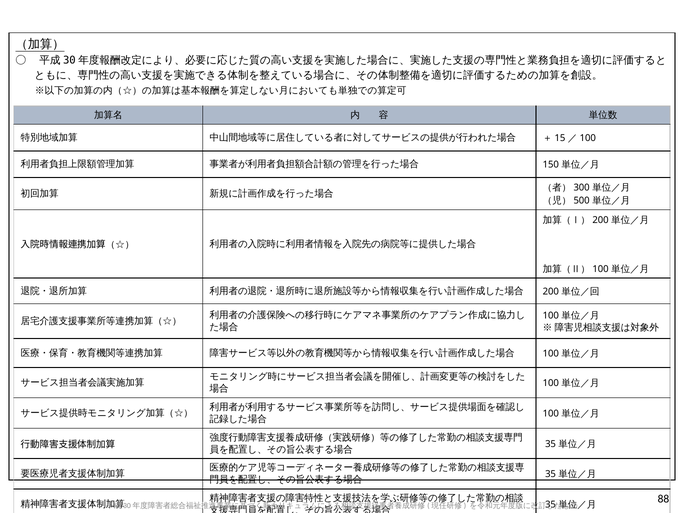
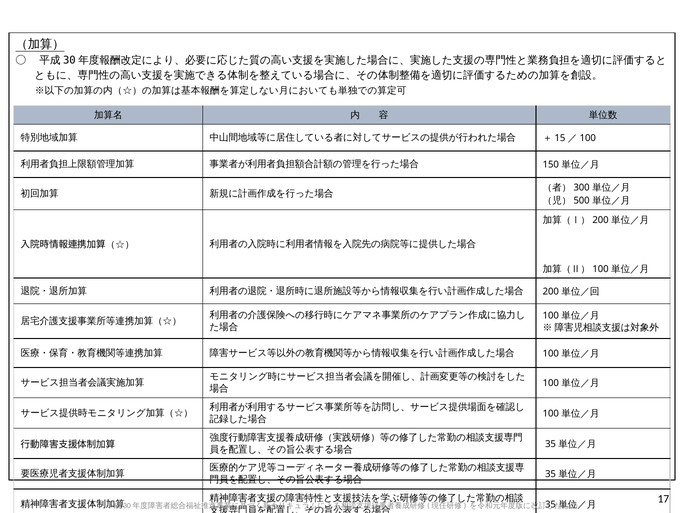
88: 88 -> 17 (663, 499)
